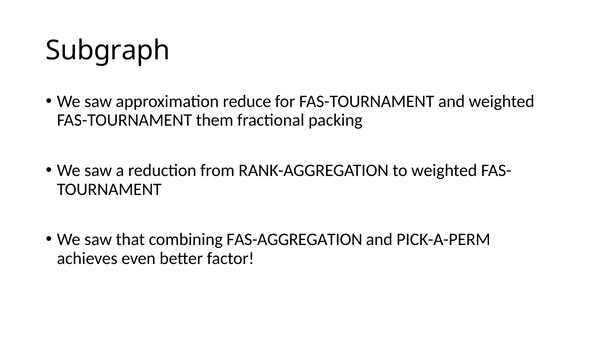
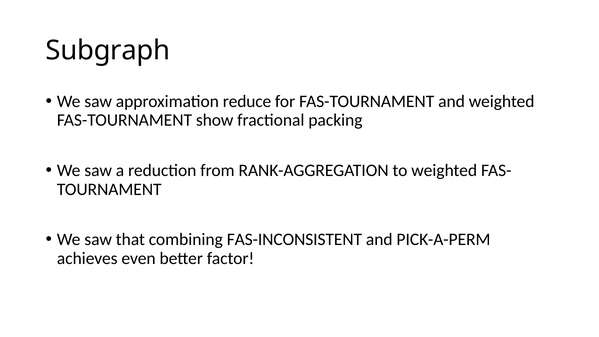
them: them -> show (215, 120)
FAS-AGGREGATION: FAS-AGGREGATION -> FAS-INCONSISTENT (294, 239)
